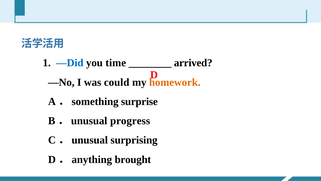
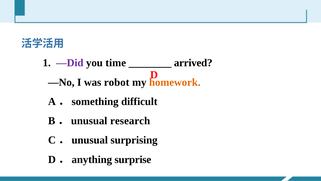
—Did colour: blue -> purple (70, 63)
could: could -> robot (117, 82)
surprise: surprise -> difficult (139, 101)
progress: progress -> research (130, 121)
brought: brought -> surprise (133, 159)
